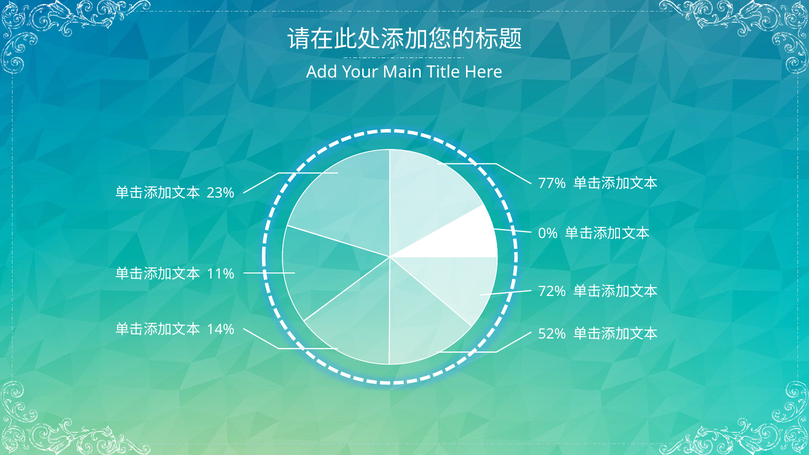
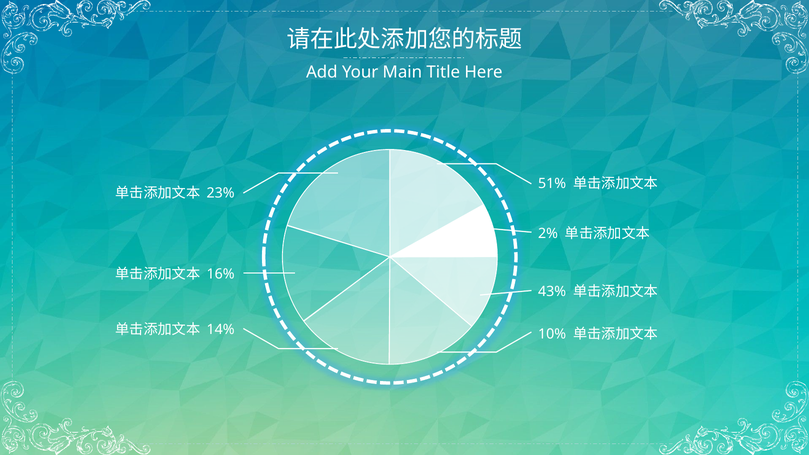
77%: 77% -> 51% (552, 184)
0%: 0% -> 2% (548, 233)
11%: 11% -> 16% (221, 274)
72%: 72% -> 43% (552, 292)
52%: 52% -> 10% (552, 334)
